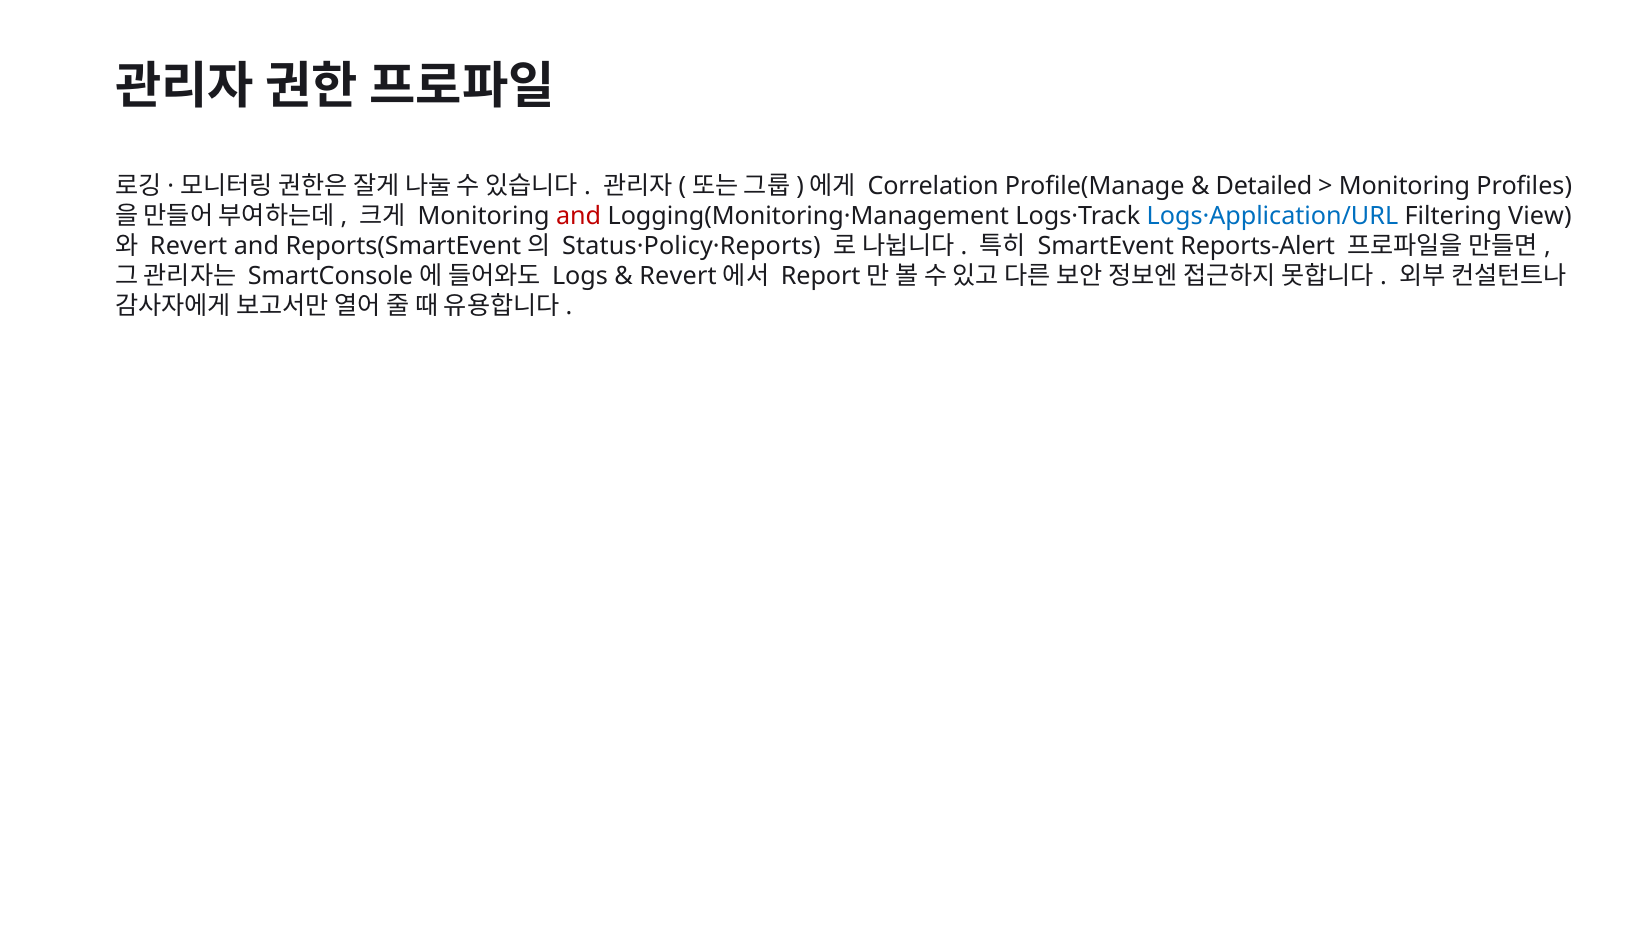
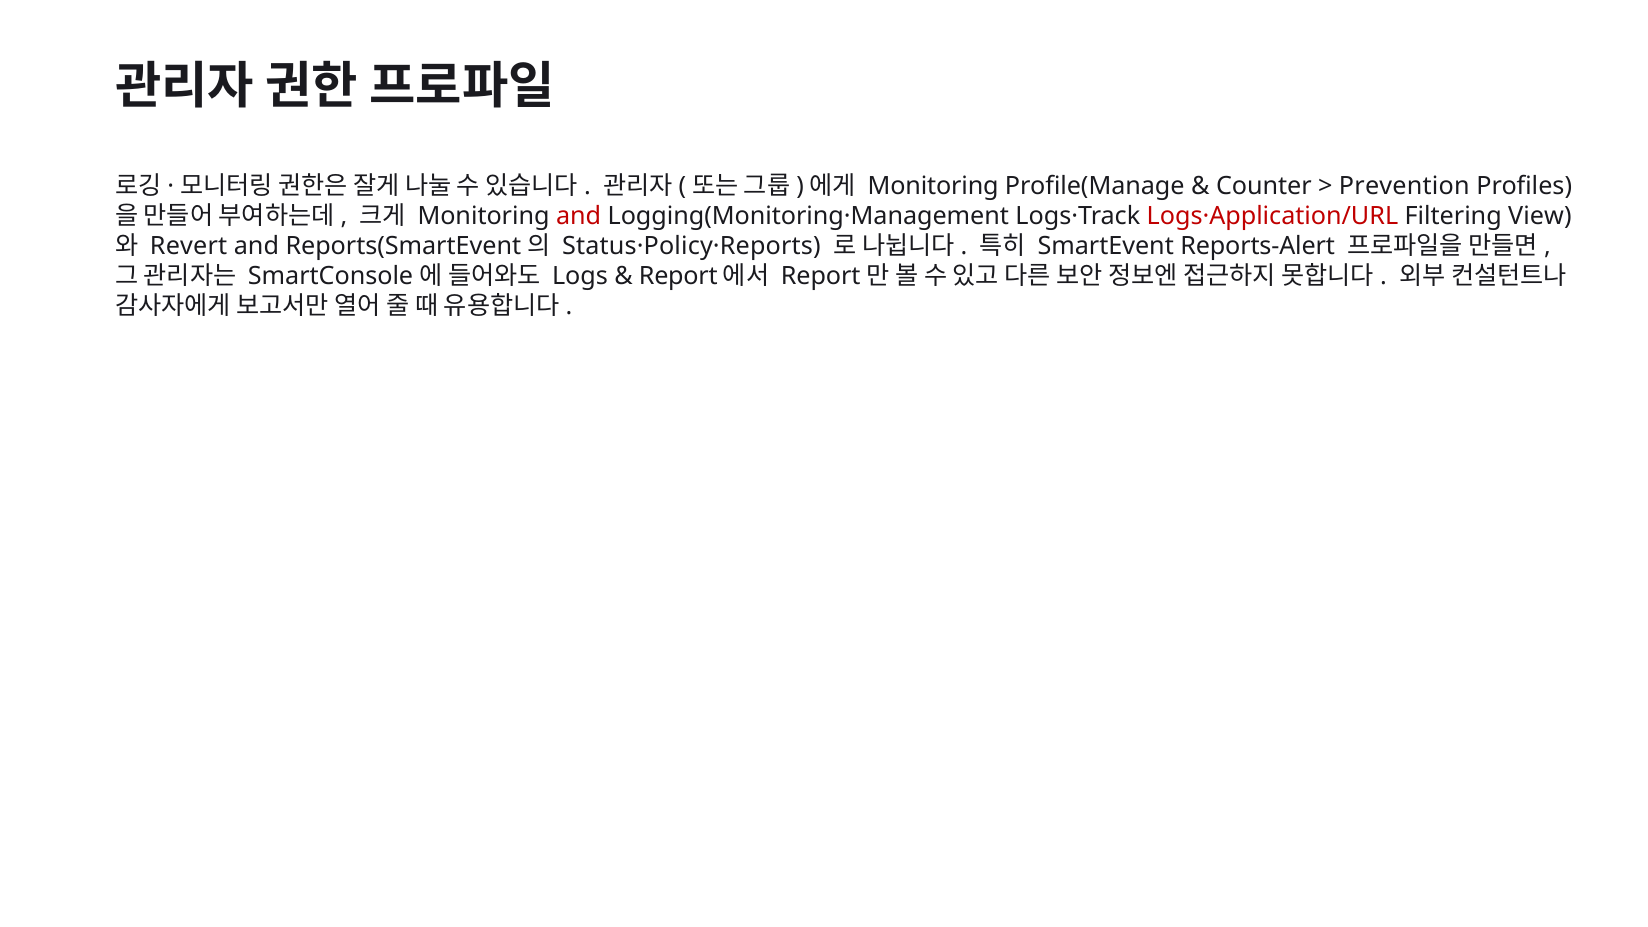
Correlation: Correlation -> Monitoring (933, 186)
Detailed: Detailed -> Counter (1264, 186)
Monitoring: Monitoring -> Prevention (1404, 186)
Logs·Application/URL colour: blue -> red (1272, 216)
Revert: Revert -> Report (678, 276)
